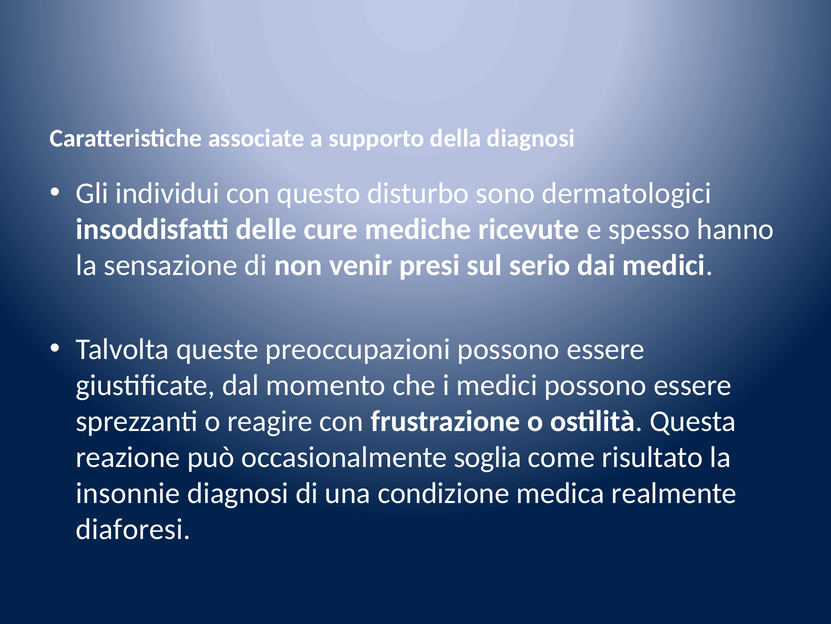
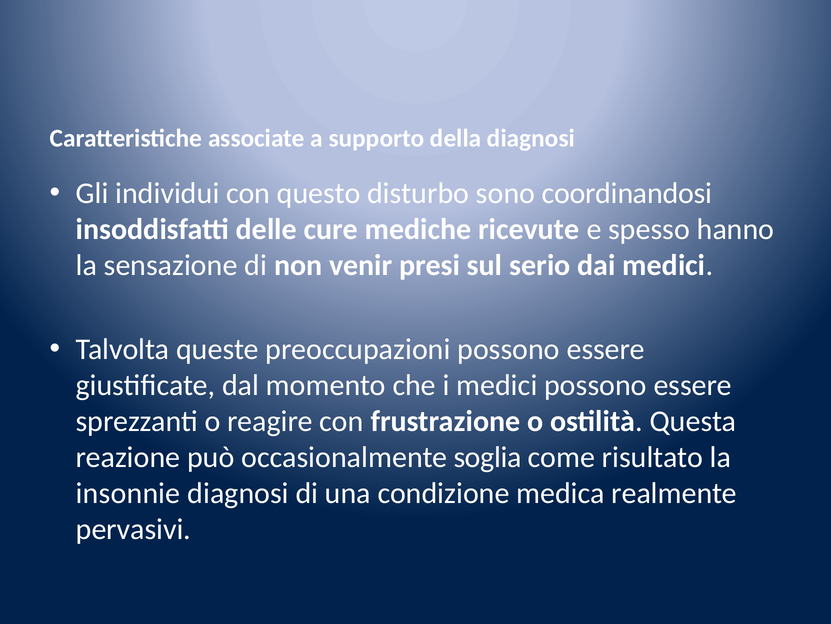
dermatologici: dermatologici -> coordinandosi (627, 193)
diaforesi: diaforesi -> pervasivi (133, 529)
